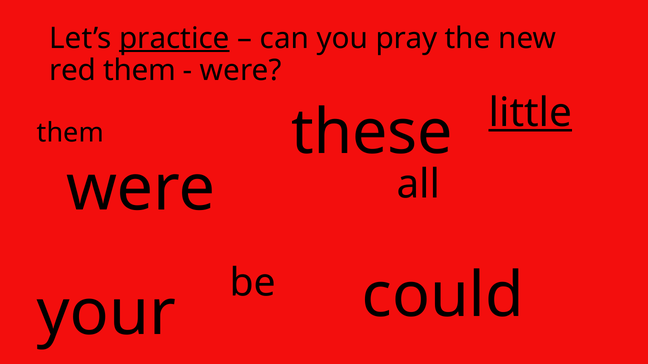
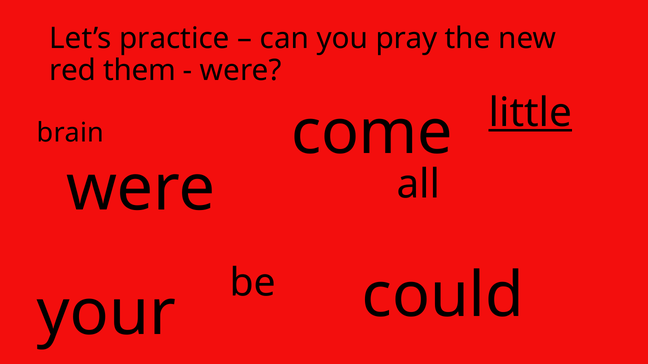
practice underline: present -> none (174, 38)
these: these -> come (372, 133)
them: them -> brain (70, 133)
